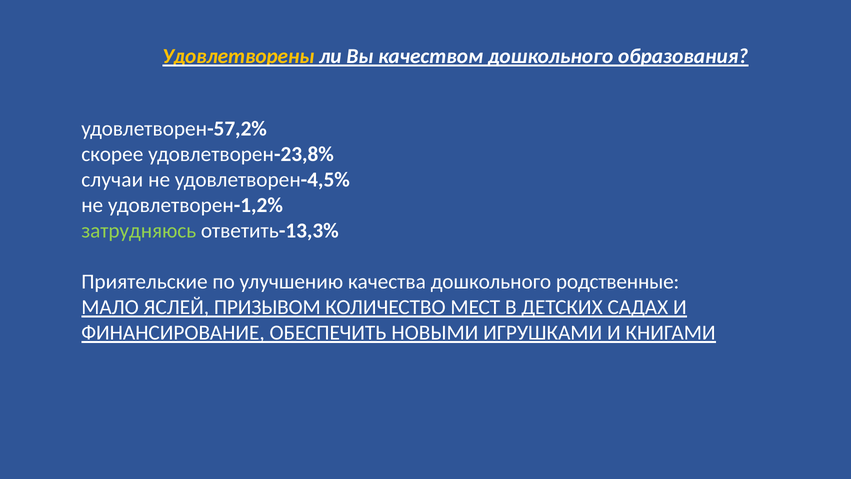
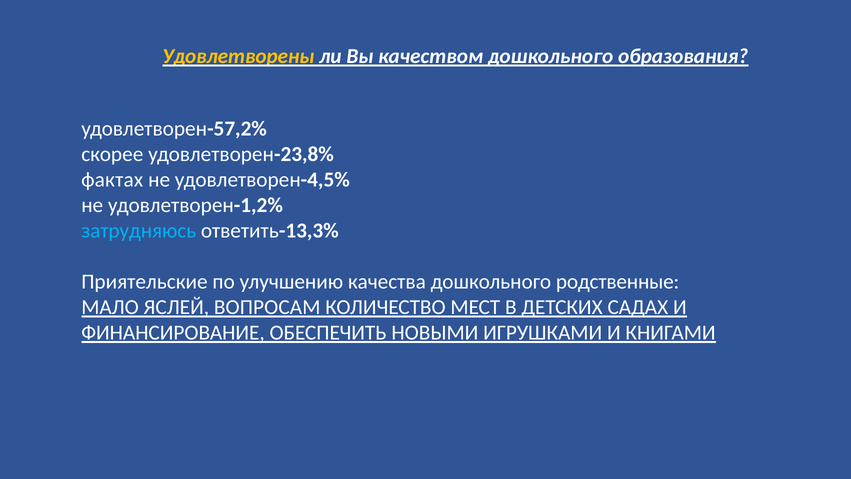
случаи: случаи -> фактах (112, 180)
затрудняюсь colour: light green -> light blue (139, 231)
ПРИЗЫВОМ: ПРИЗЫВОМ -> ВОПРОСАМ (267, 307)
